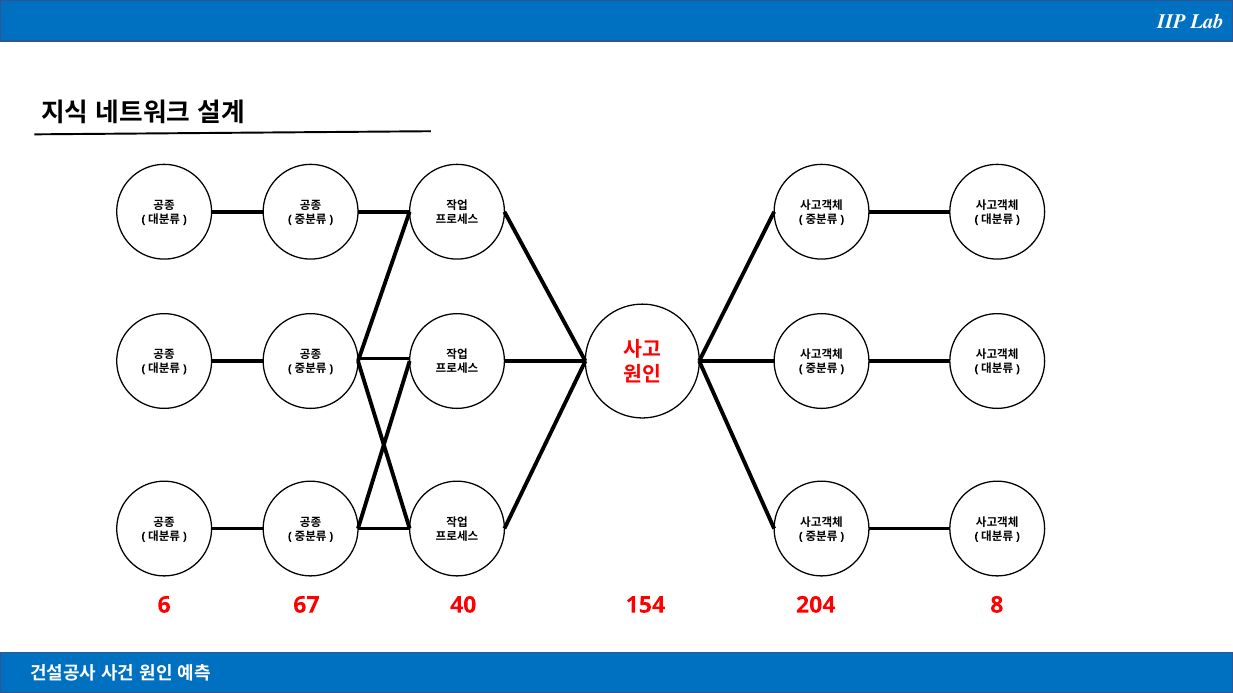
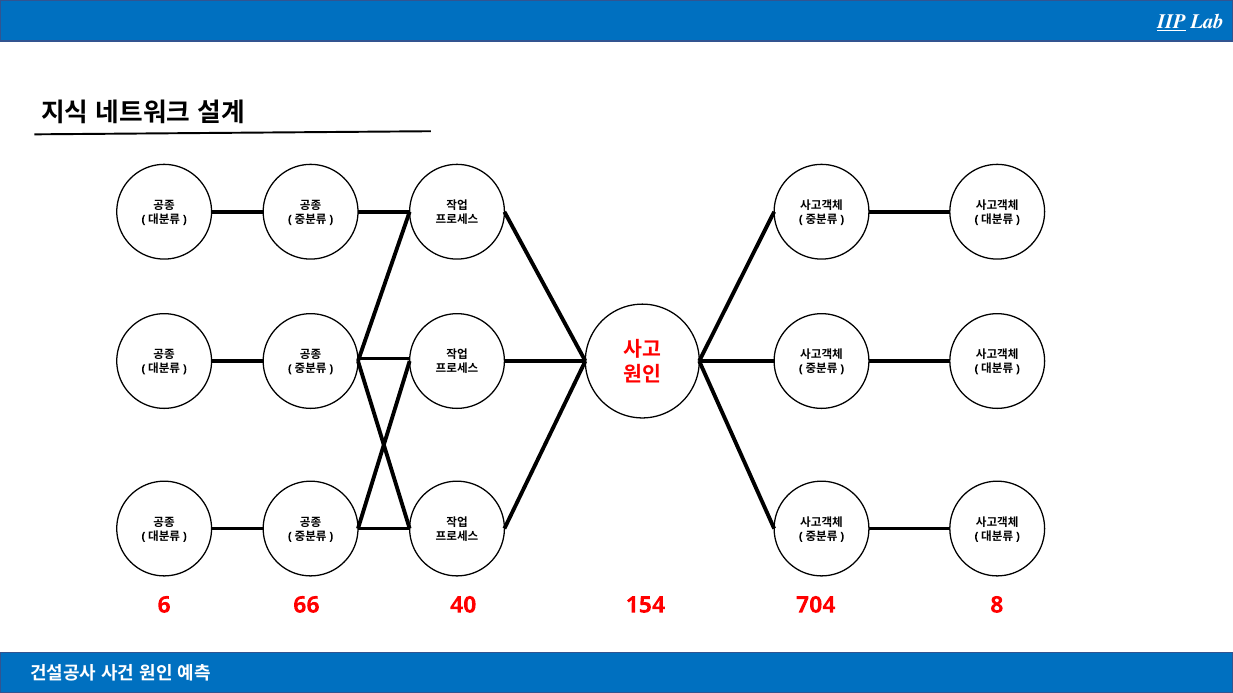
IIP underline: none -> present (1172, 22)
67: 67 -> 66 (306, 606)
204: 204 -> 704 (816, 606)
